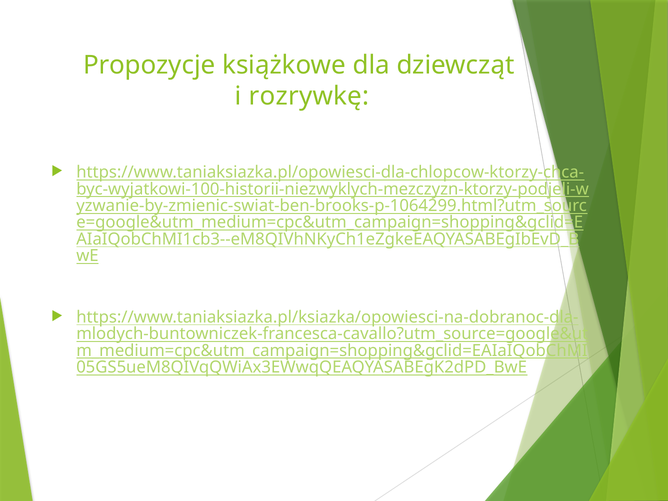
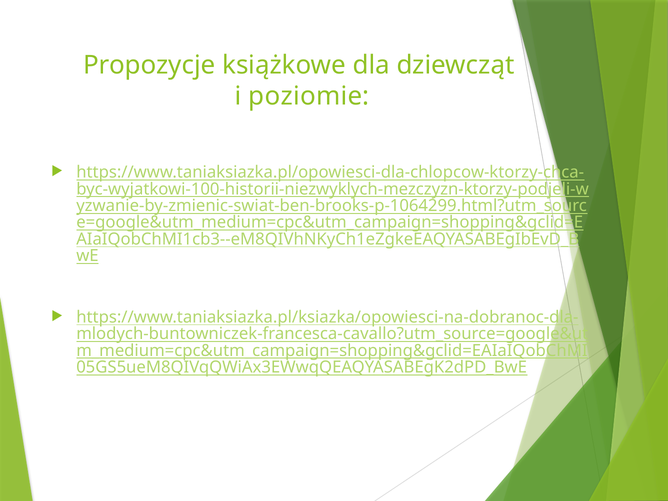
rozrywkę: rozrywkę -> poziomie (309, 96)
